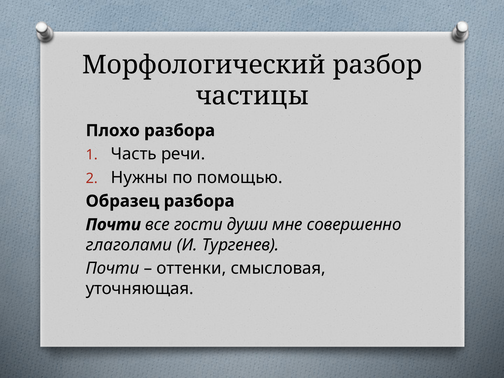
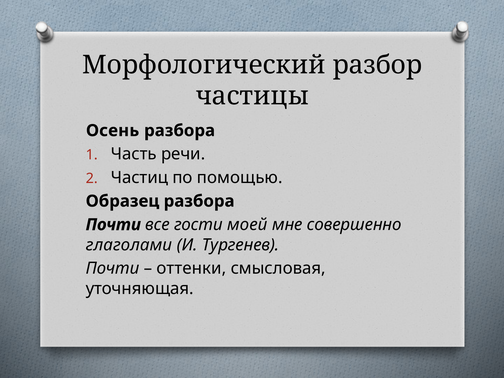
Плохо: Плохо -> Осень (113, 131)
Нужны: Нужны -> Частиц (139, 178)
души: души -> моей (247, 225)
